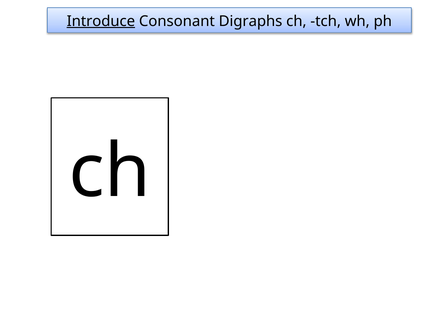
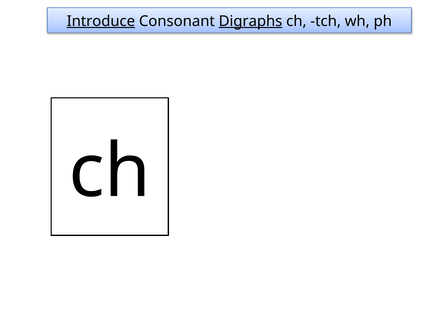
Digraphs underline: none -> present (251, 21)
